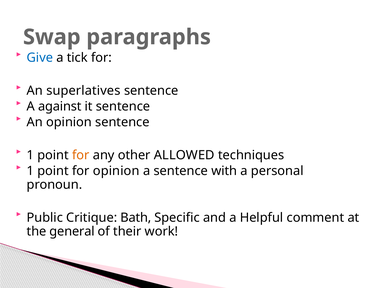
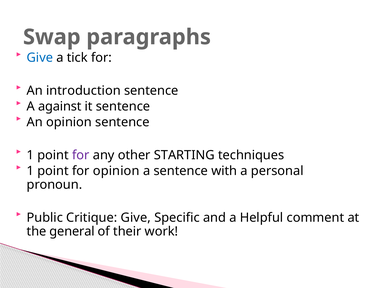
superlatives: superlatives -> introduction (83, 91)
for colour: orange -> purple (81, 155)
ALLOWED: ALLOWED -> STARTING (184, 155)
Critique Bath: Bath -> Give (136, 218)
